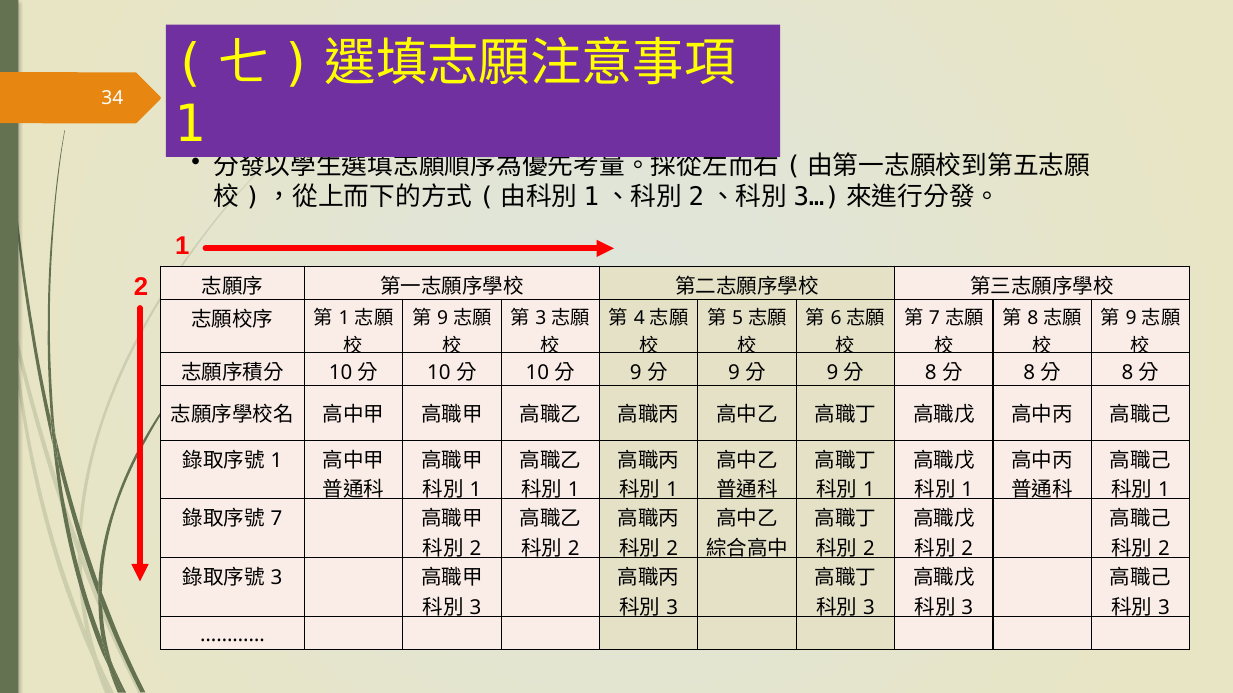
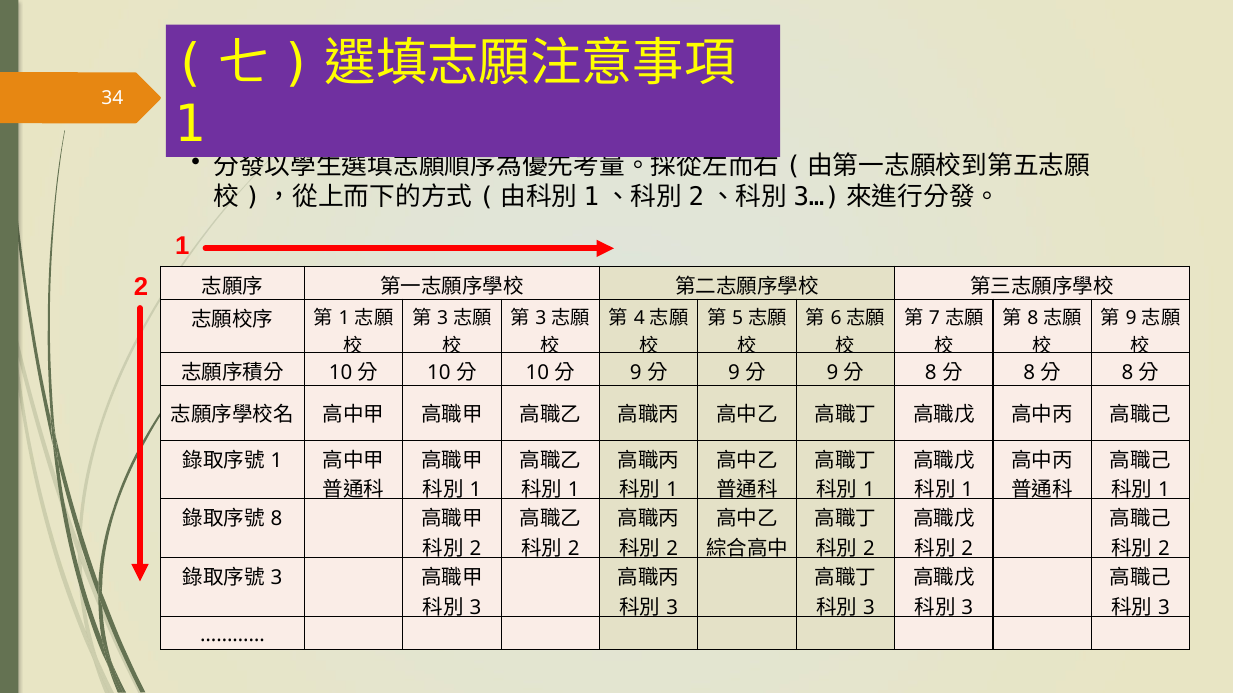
9: 9 -> 3 (443, 319)
7: 7 -> 8 (276, 520)
